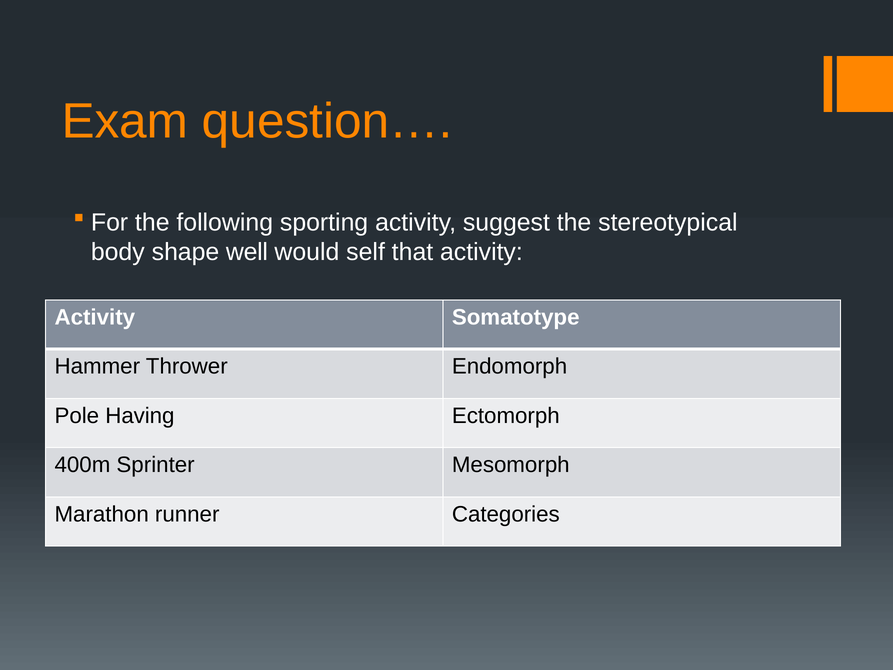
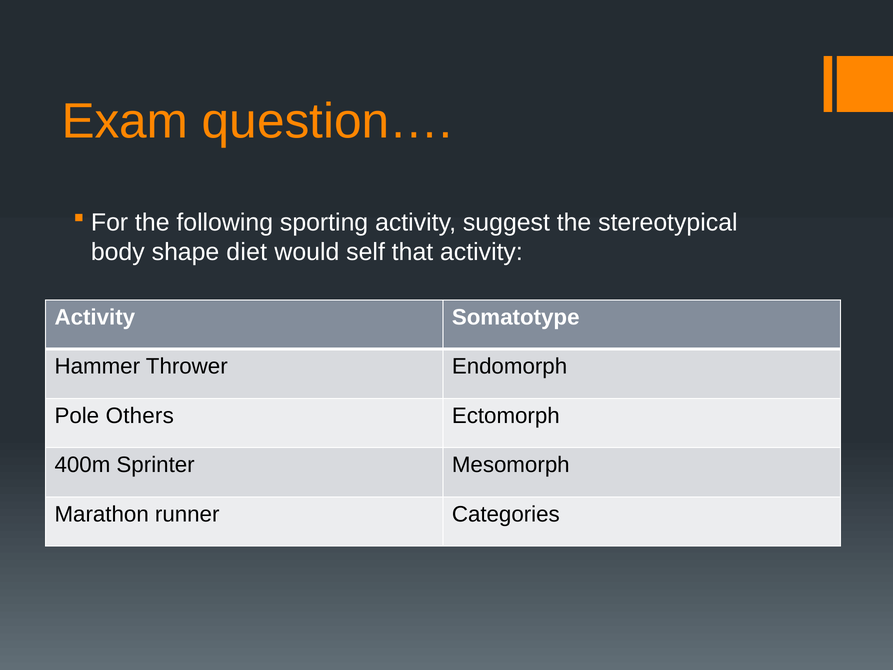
well: well -> diet (247, 252)
Having: Having -> Others (140, 416)
